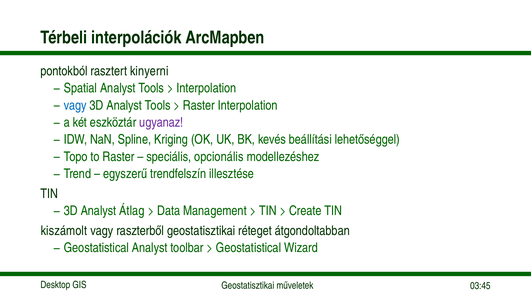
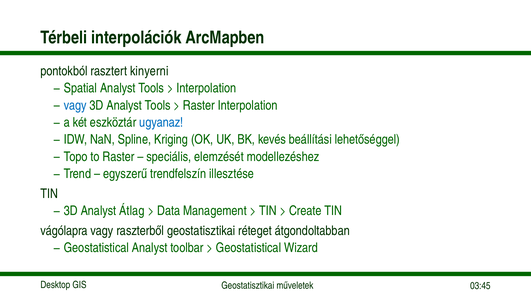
ugyanaz colour: purple -> blue (161, 122)
opcionális: opcionális -> elemzését (219, 156)
kiszámolt: kiszámolt -> vágólapra (64, 230)
